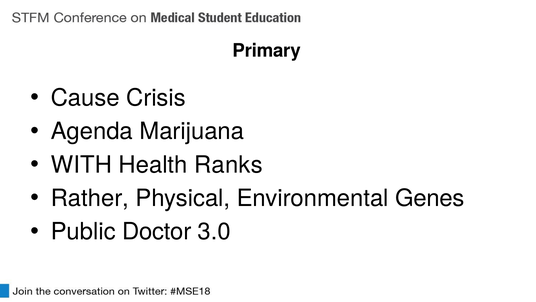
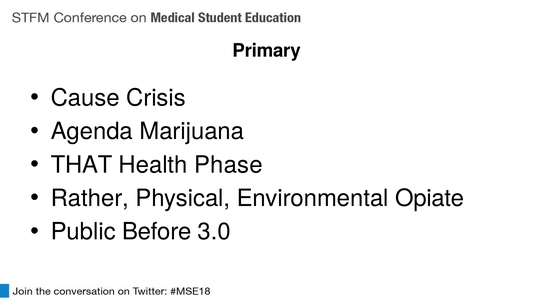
WITH: WITH -> THAT (82, 165)
Ranks: Ranks -> Phase (228, 165)
Genes: Genes -> Opiate (430, 198)
Doctor: Doctor -> Before (157, 231)
